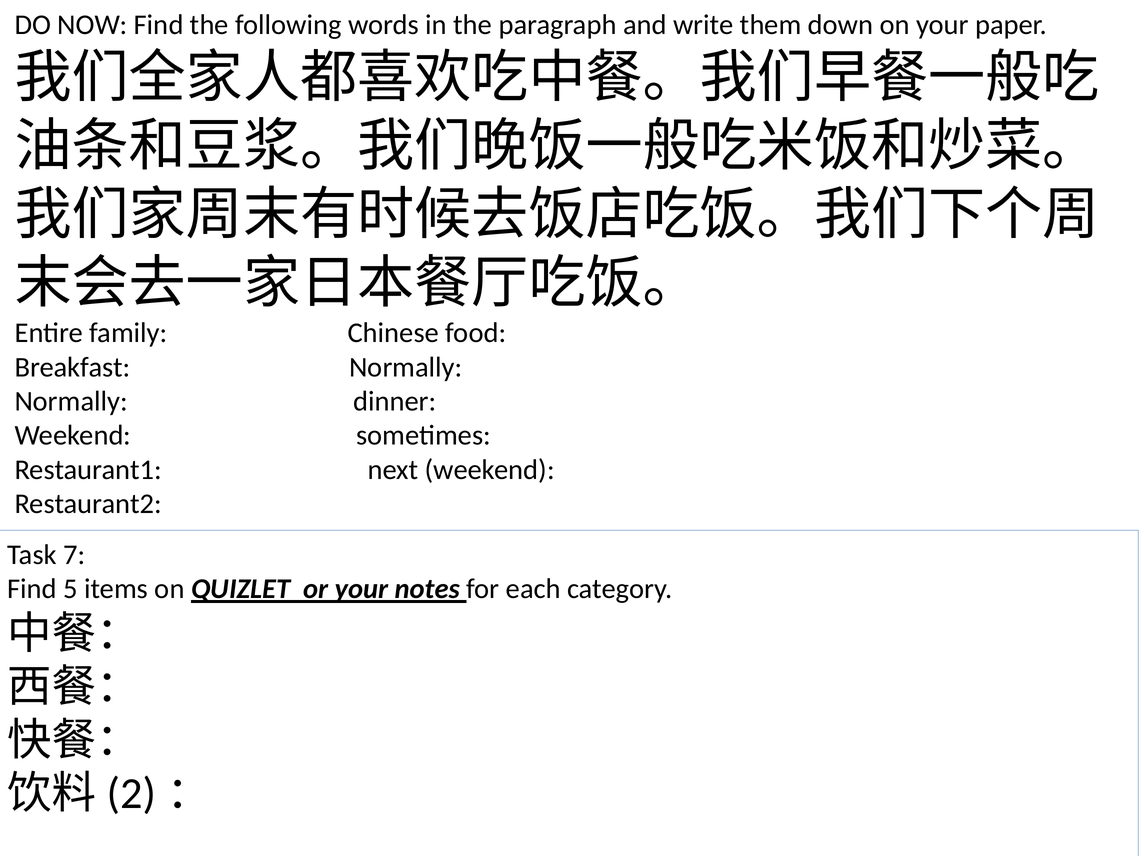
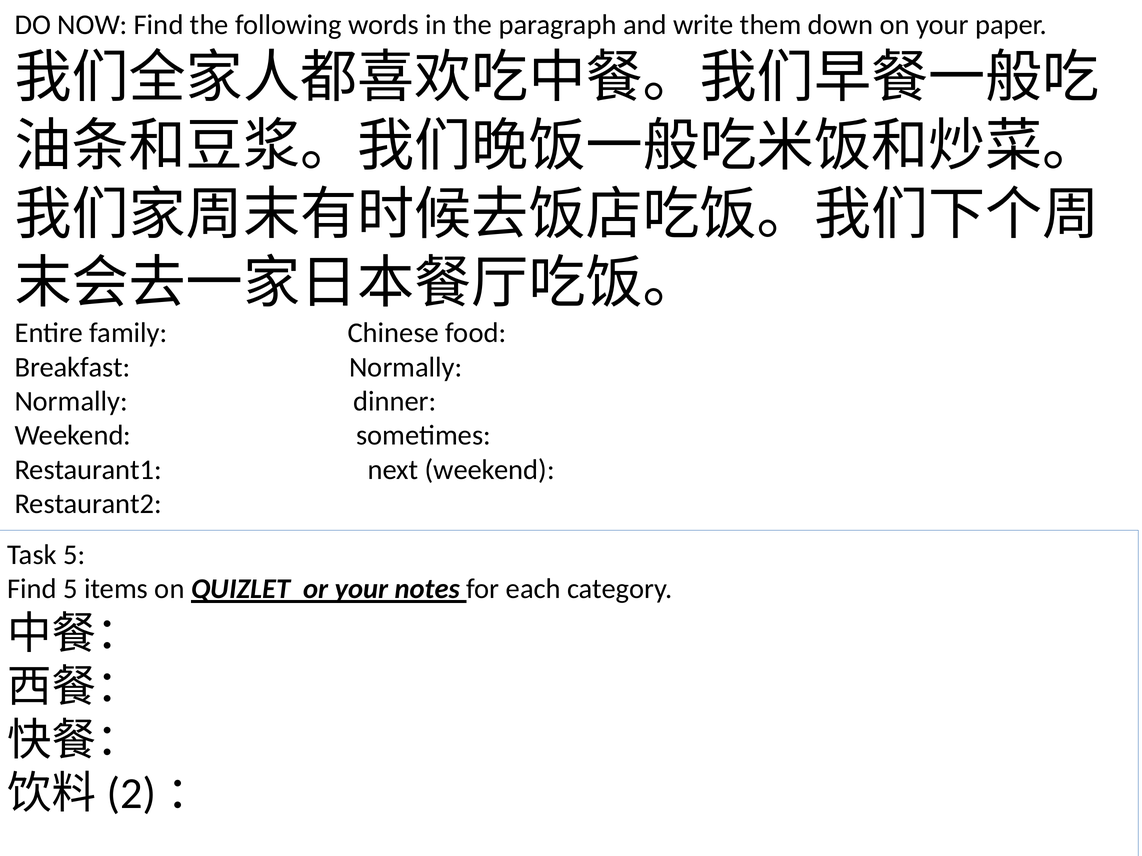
Task 7: 7 -> 5 (74, 555)
